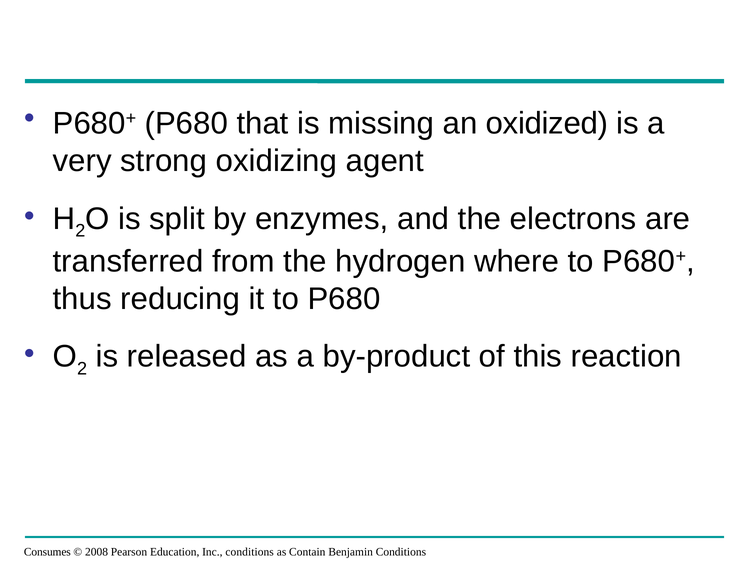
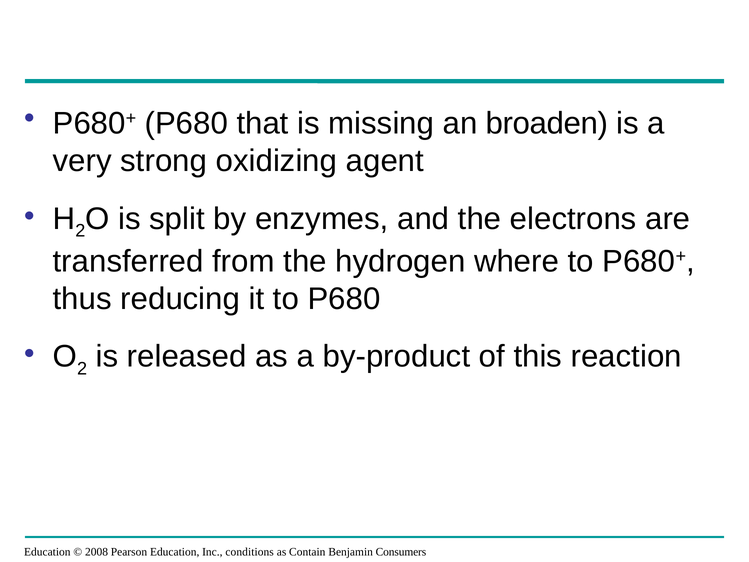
oxidized: oxidized -> broaden (547, 123)
Consumes: Consumes -> Education (47, 552)
Benjamin Conditions: Conditions -> Consumers (401, 552)
